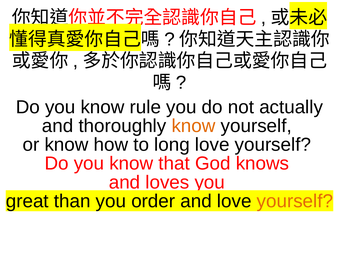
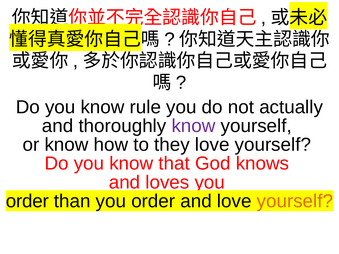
know colour: orange -> purple (194, 126)
long: long -> they (172, 145)
great: great -> order (27, 201)
